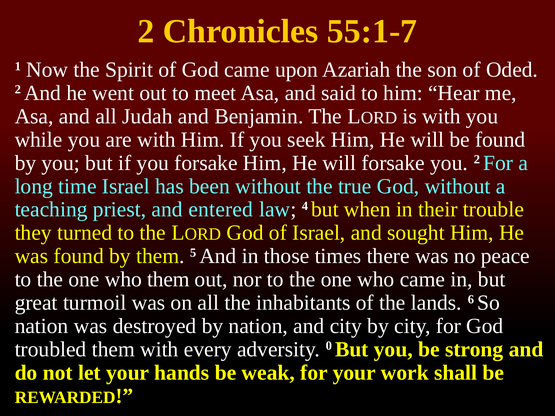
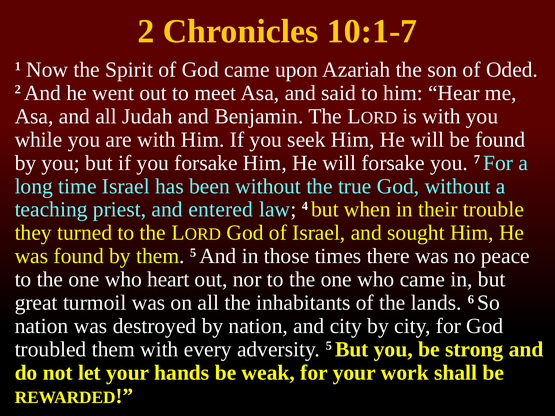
55:1-7: 55:1-7 -> 10:1-7 (372, 31)
you 2: 2 -> 7 (477, 160)
who them: them -> heart (168, 280)
adversity 0: 0 -> 5 (329, 346)
